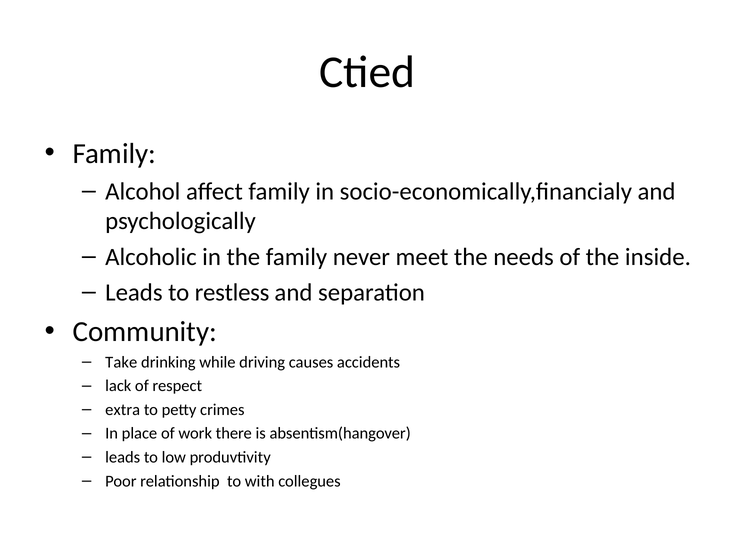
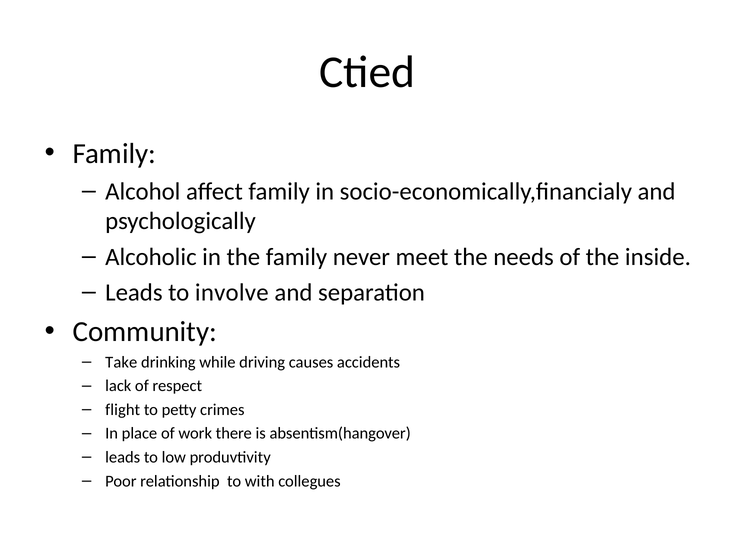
restless: restless -> involve (232, 292)
extra: extra -> flight (123, 410)
